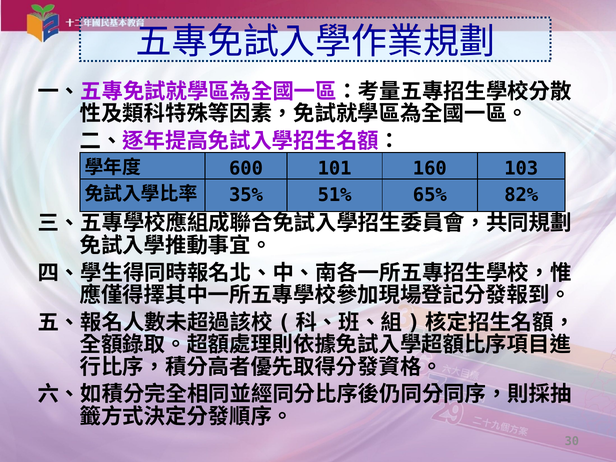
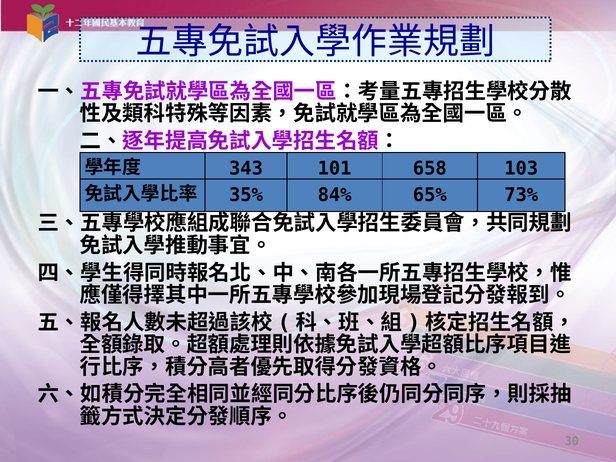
600: 600 -> 343 (246, 168)
160: 160 -> 658 (430, 168)
51%: 51% -> 84% (335, 195)
82%: 82% -> 73% (521, 195)
